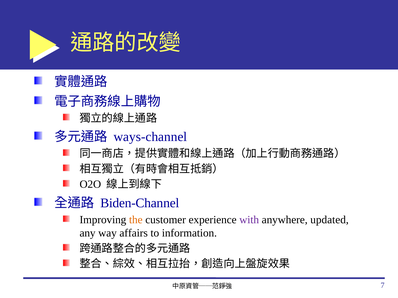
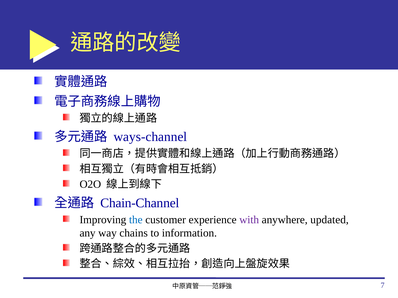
Biden-Channel: Biden-Channel -> Chain-Channel (140, 203)
the colour: orange -> blue (136, 220)
affairs: affairs -> chains (134, 233)
